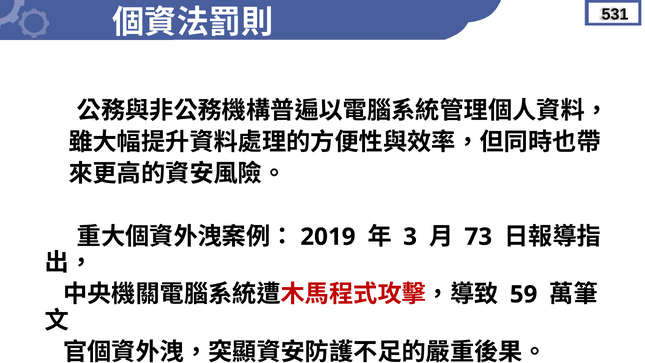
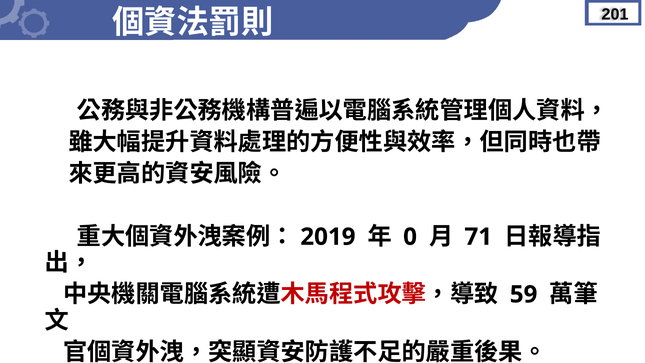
531: 531 -> 201 (615, 14)
3: 3 -> 0 (410, 237)
73: 73 -> 71 (478, 237)
